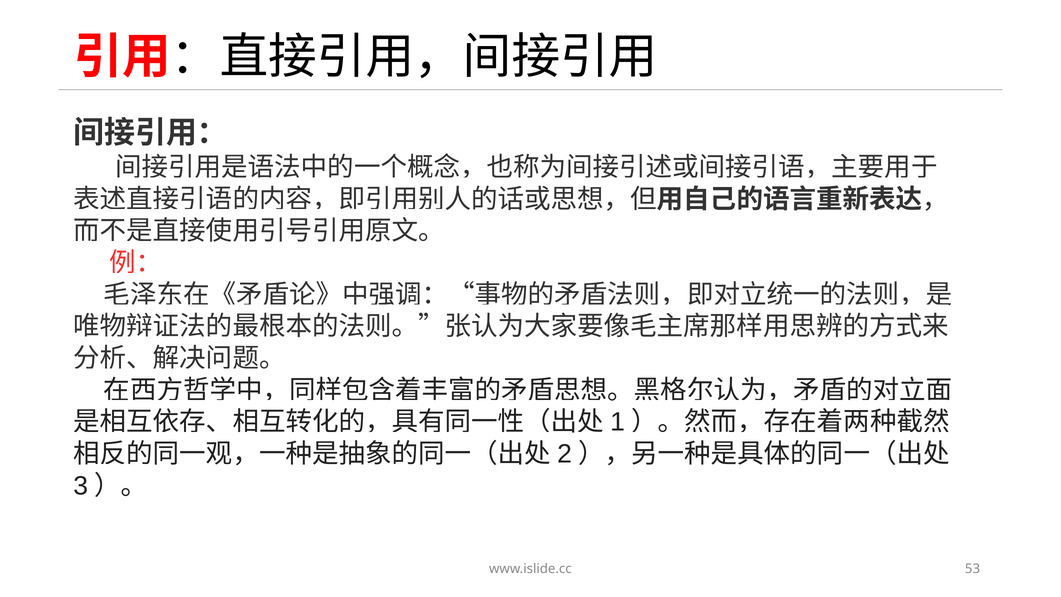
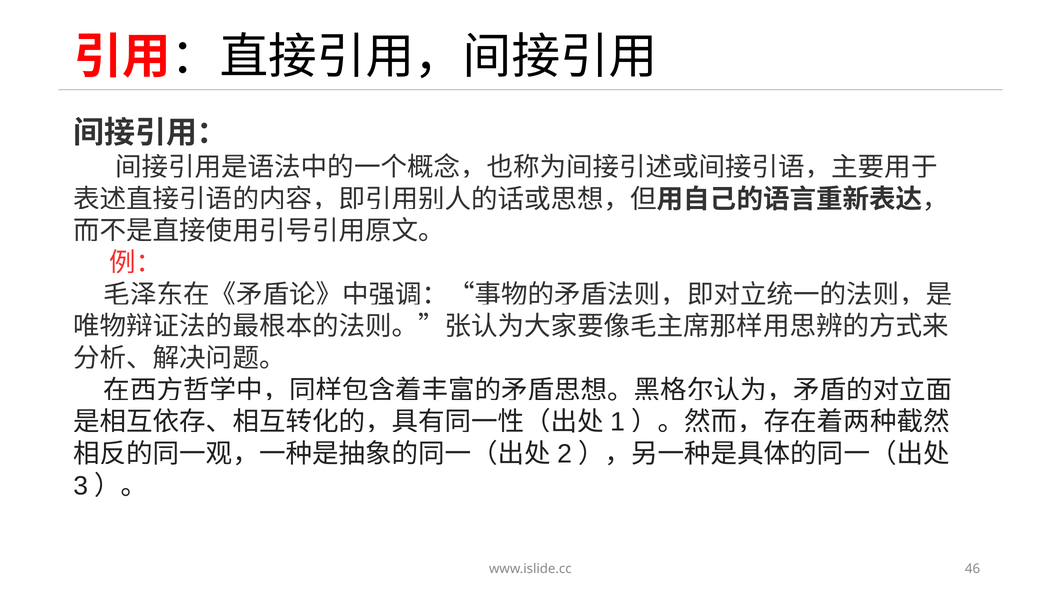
53: 53 -> 46 (973, 569)
